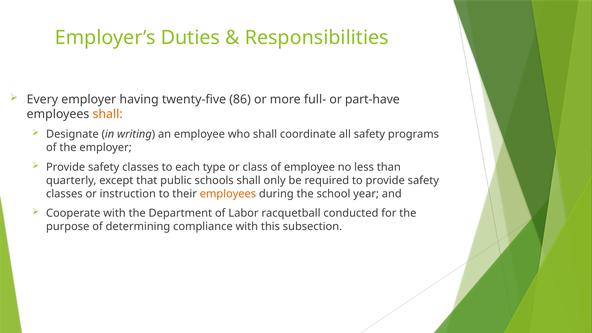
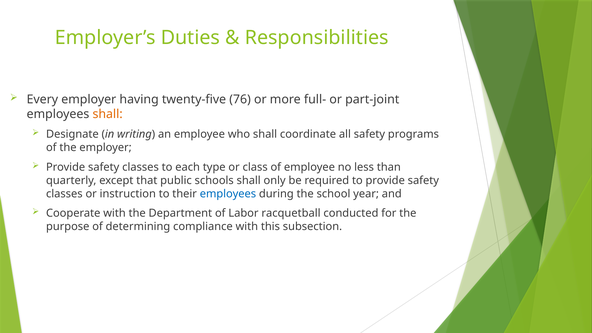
86: 86 -> 76 (240, 99)
part-have: part-have -> part-joint (372, 99)
employees colour: orange -> blue (228, 194)
